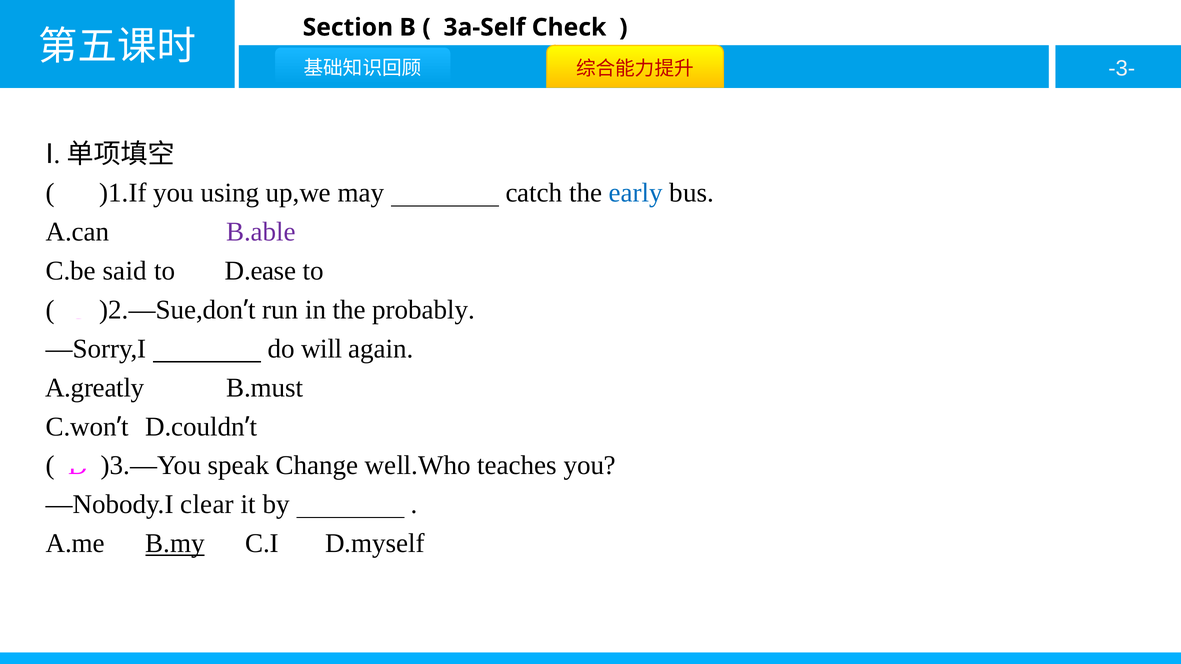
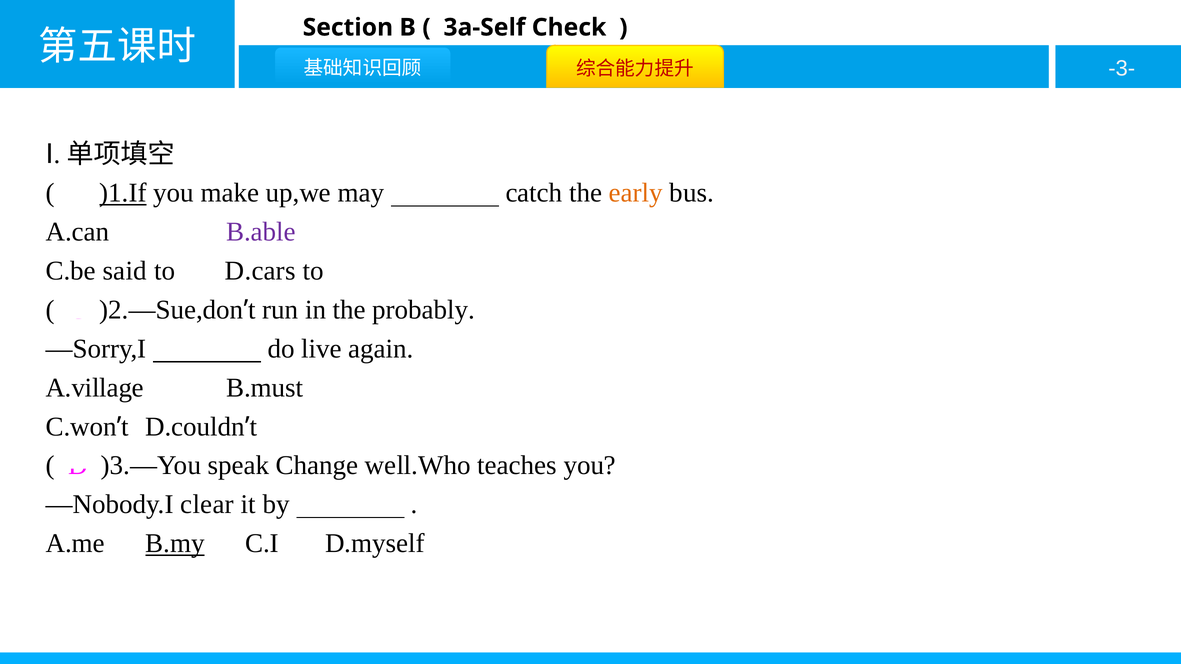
)1.If underline: none -> present (123, 193)
using: using -> make (230, 193)
early colour: blue -> orange (636, 193)
D.ease: D.ease -> D.cars (260, 271)
will: will -> live (321, 349)
A.greatly: A.greatly -> A.village (95, 388)
